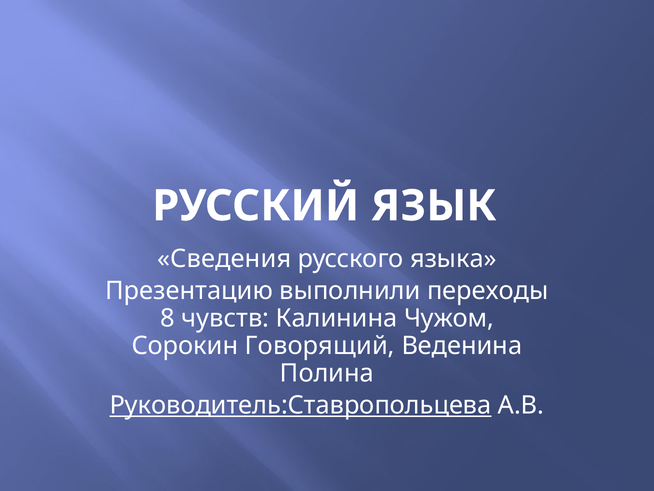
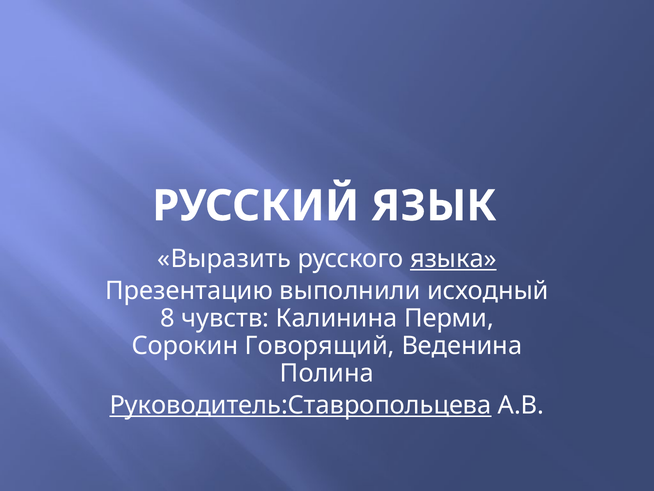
Сведения: Сведения -> Выразить (224, 259)
языка underline: none -> present (453, 259)
переходы: переходы -> исходный (488, 291)
Чужом: Чужом -> Перми (449, 318)
